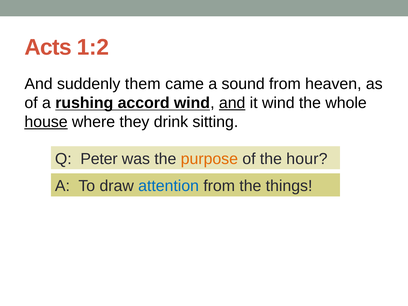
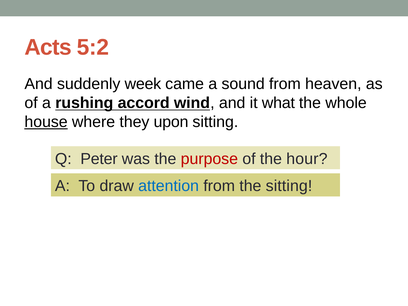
1:2: 1:2 -> 5:2 (93, 47)
them: them -> week (143, 84)
and underline: present -> none (232, 103)
it wind: wind -> what (278, 103)
drink: drink -> upon (171, 122)
purpose colour: orange -> red (209, 159)
the things: things -> sitting (289, 186)
